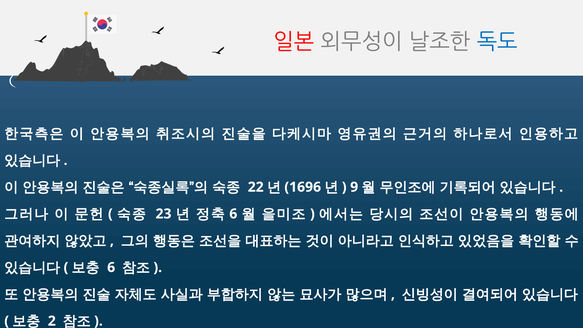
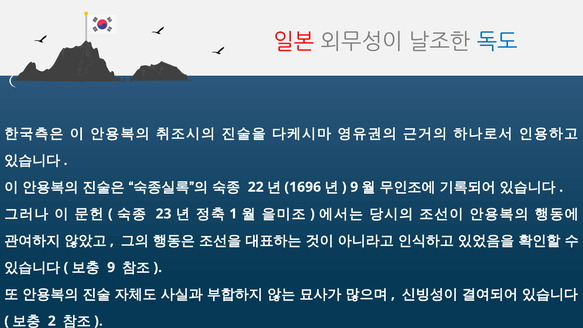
6: 6 -> 1 (233, 214)
6: 6 -> 9 (111, 267)
